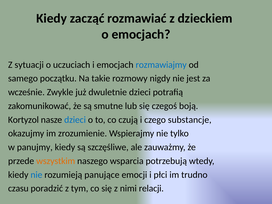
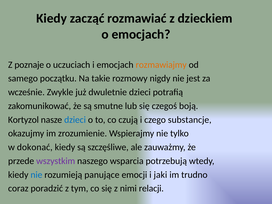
sytuacji: sytuacji -> poznaje (29, 65)
rozmawiajmy colour: blue -> orange (161, 65)
panujmy: panujmy -> dokonać (35, 147)
wszystkim colour: orange -> purple (56, 161)
płci: płci -> jaki (160, 175)
czasu: czasu -> coraz (18, 188)
